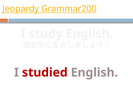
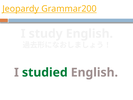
studied colour: red -> green (45, 72)
